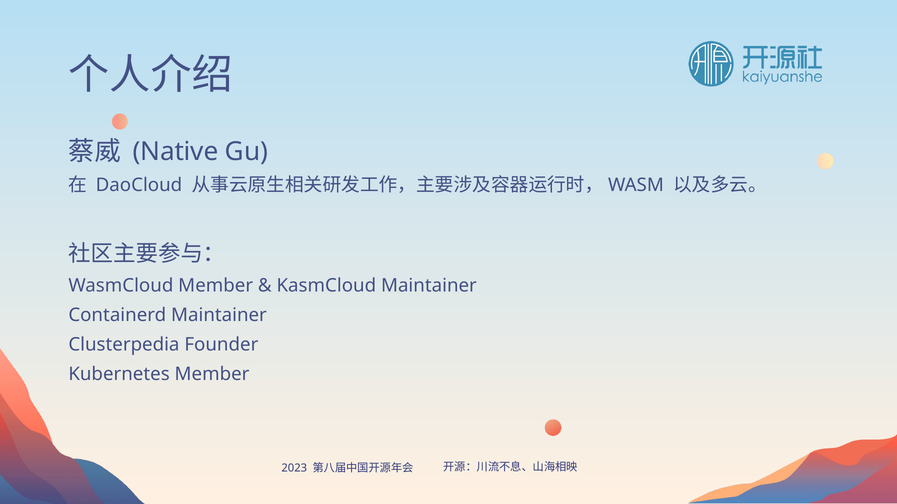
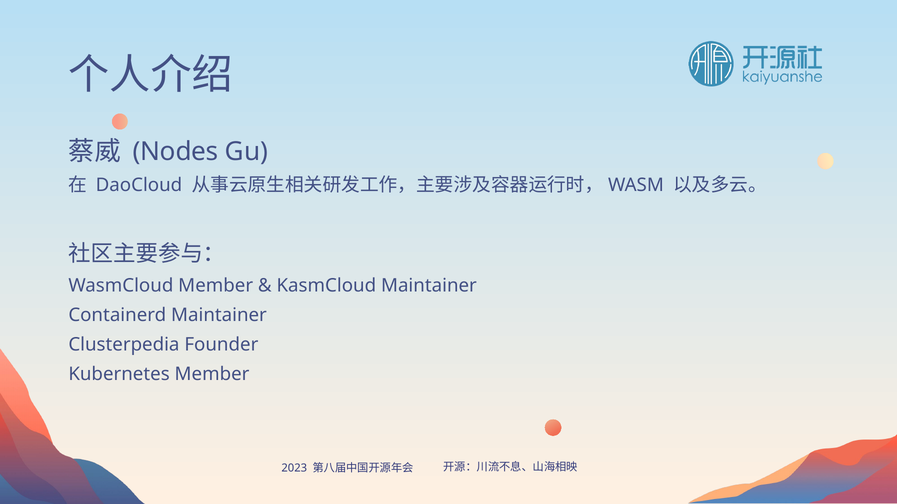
Native: Native -> Nodes (176, 152)
